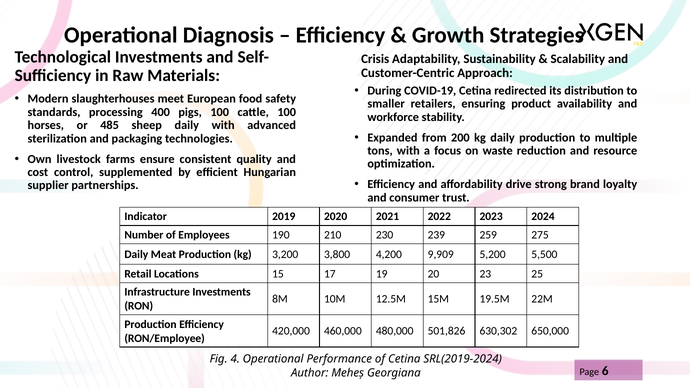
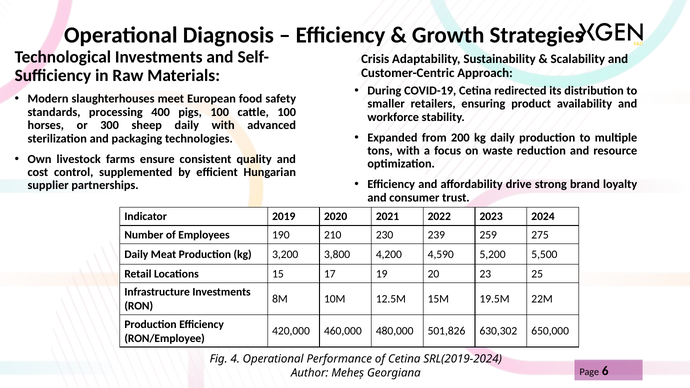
485: 485 -> 300 (110, 125)
9,909: 9,909 -> 4,590 (441, 254)
